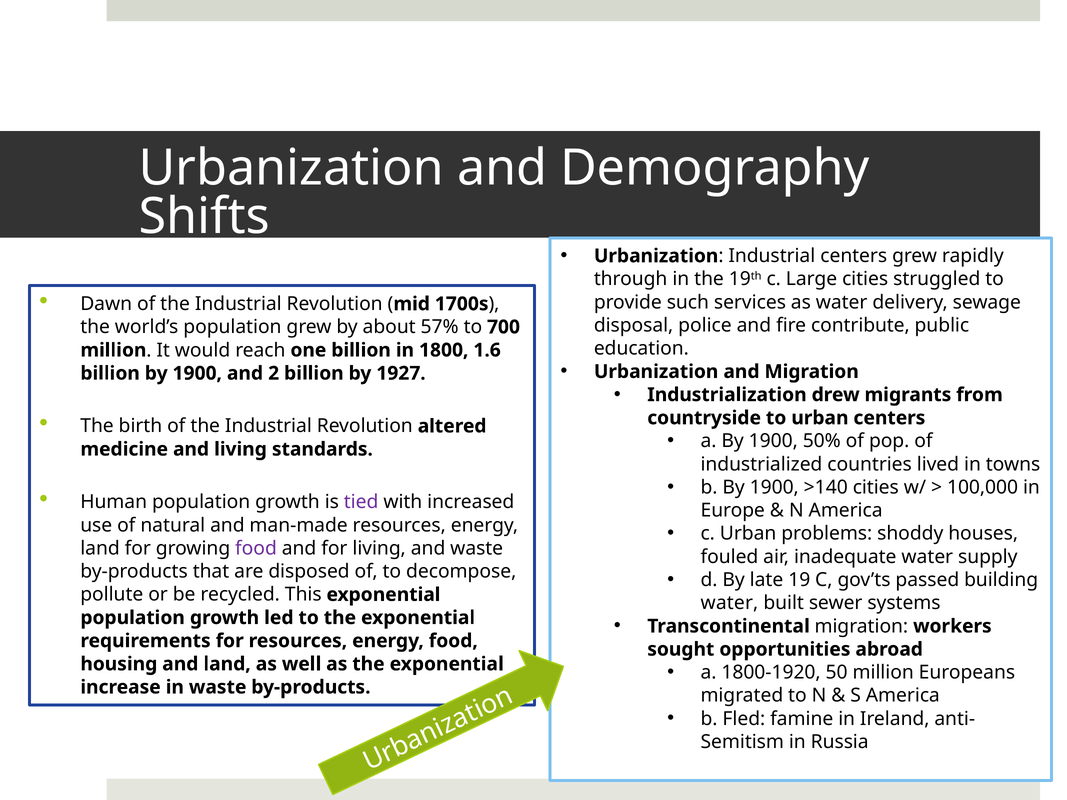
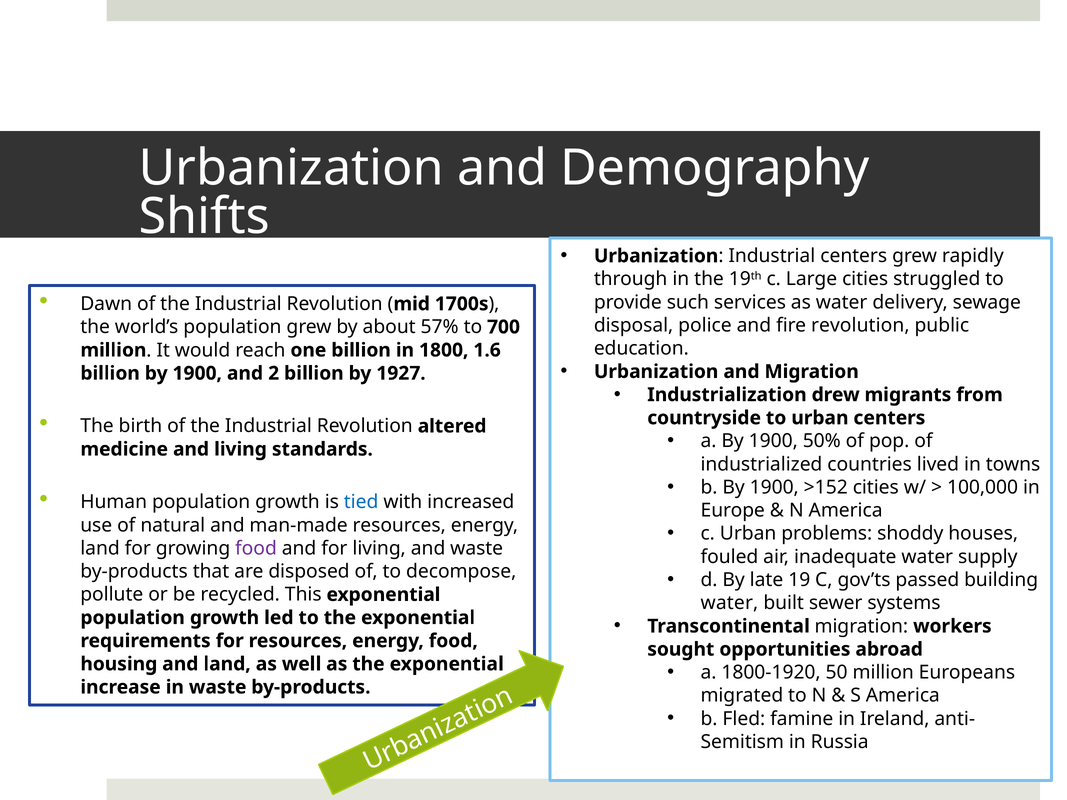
fire contribute: contribute -> revolution (860, 325)
>140: >140 -> >152 (826, 487)
tied colour: purple -> blue (361, 502)
